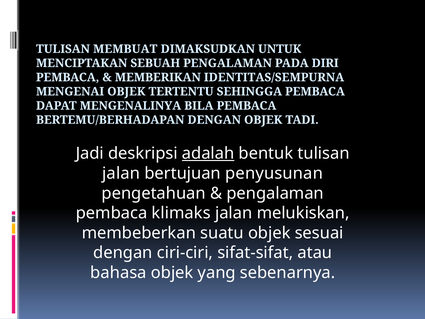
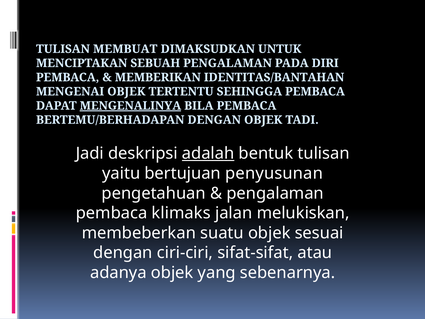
IDENTITAS/SEMPURNA: IDENTITAS/SEMPURNA -> IDENTITAS/BANTAHAN (274, 77)
MENGENALINYA underline: none -> present (130, 106)
jalan: jalan -> yaitu (121, 173)
bahasa: bahasa -> adanya (118, 272)
